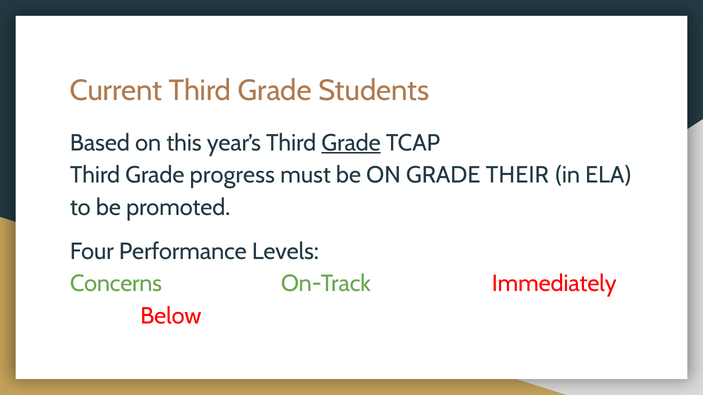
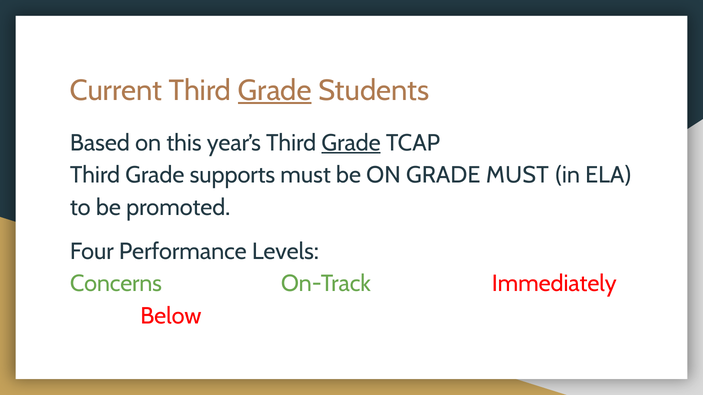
Grade underline: none -> present (275, 91)
progress: progress -> supports (232, 175)
GRADE THEIR: THEIR -> MUST (517, 175)
